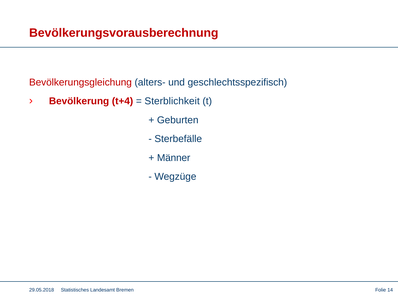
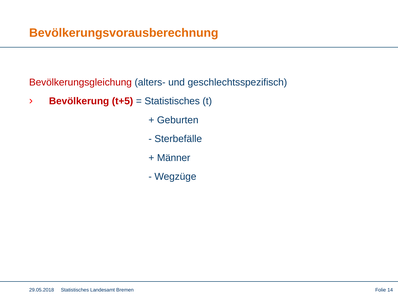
Bevölkerungsvorausberechnung colour: red -> orange (124, 33)
t+4: t+4 -> t+5 (123, 101)
Sterblichkeit: Sterblichkeit -> Statistisches (172, 101)
